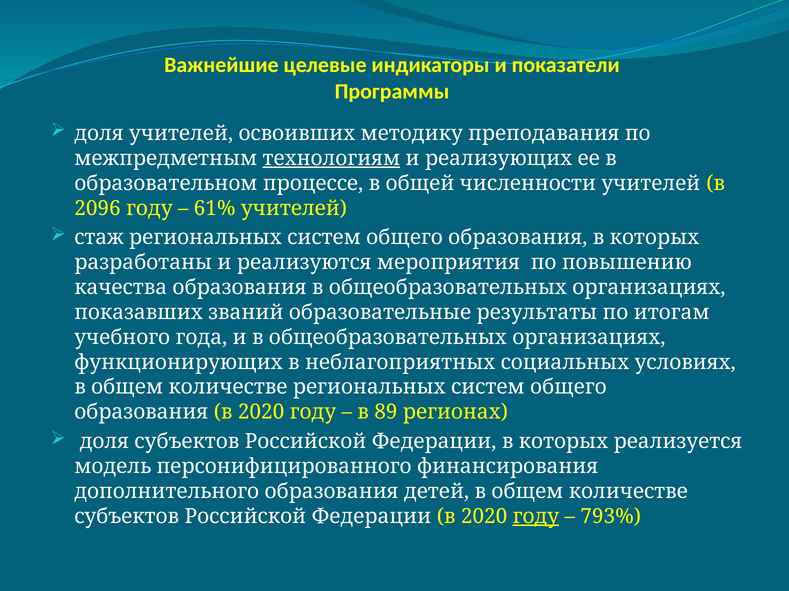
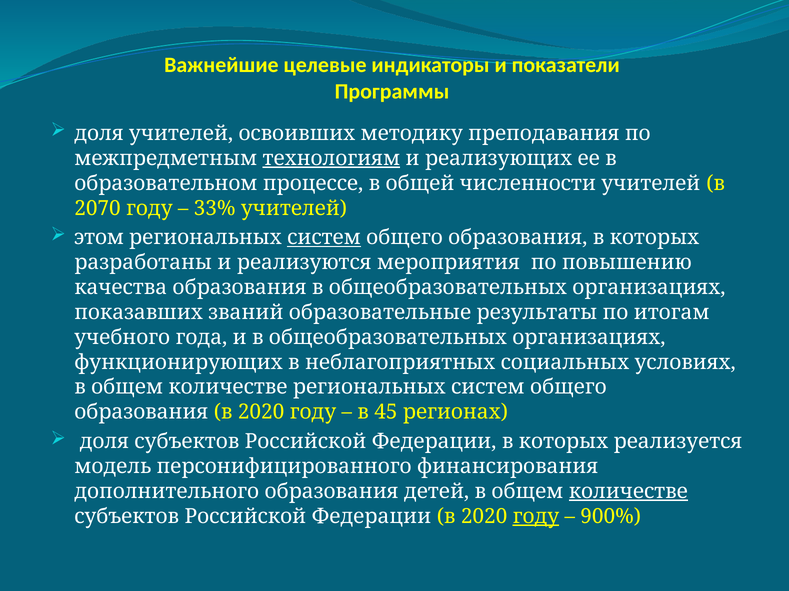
2096: 2096 -> 2070 (97, 208)
61%: 61% -> 33% (215, 208)
стаж: стаж -> этом (99, 238)
систем underline: none -> present (324, 238)
89: 89 -> 45 (386, 413)
количестве underline: none -> present (628, 492)
793%: 793% -> 900% (611, 517)
